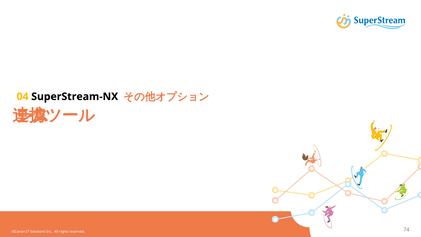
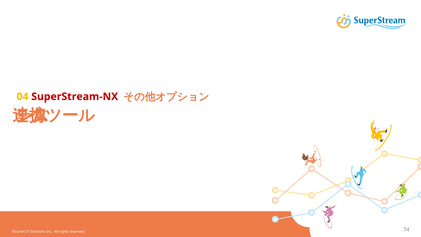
SuperStream-NX colour: black -> red (75, 97)
